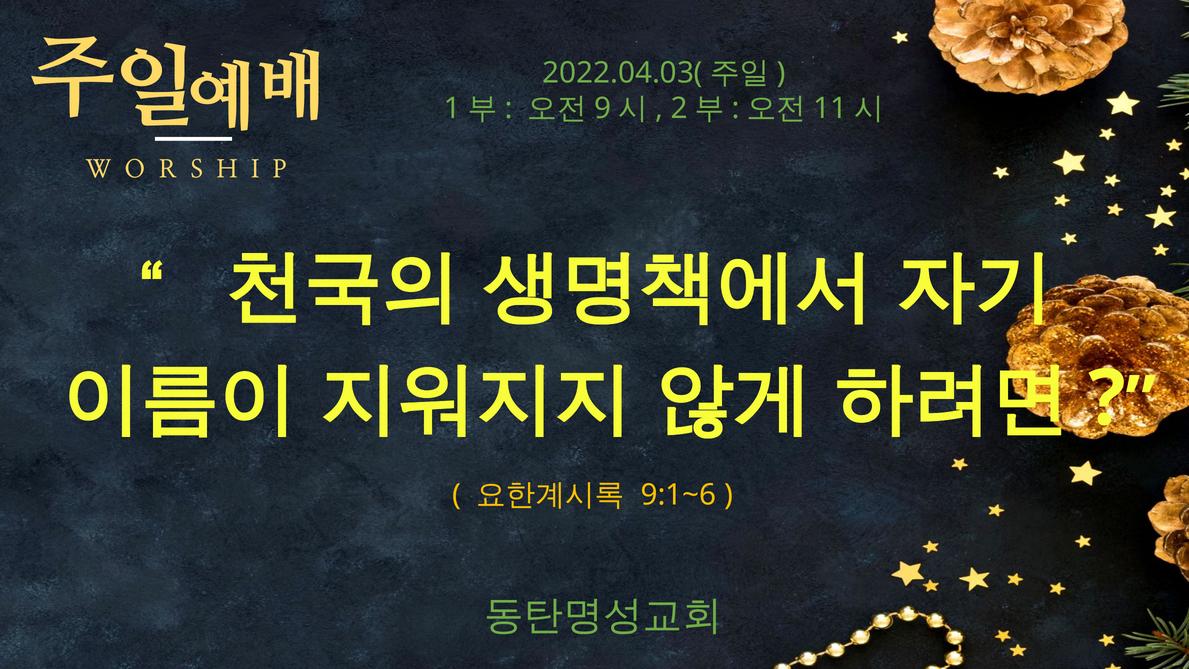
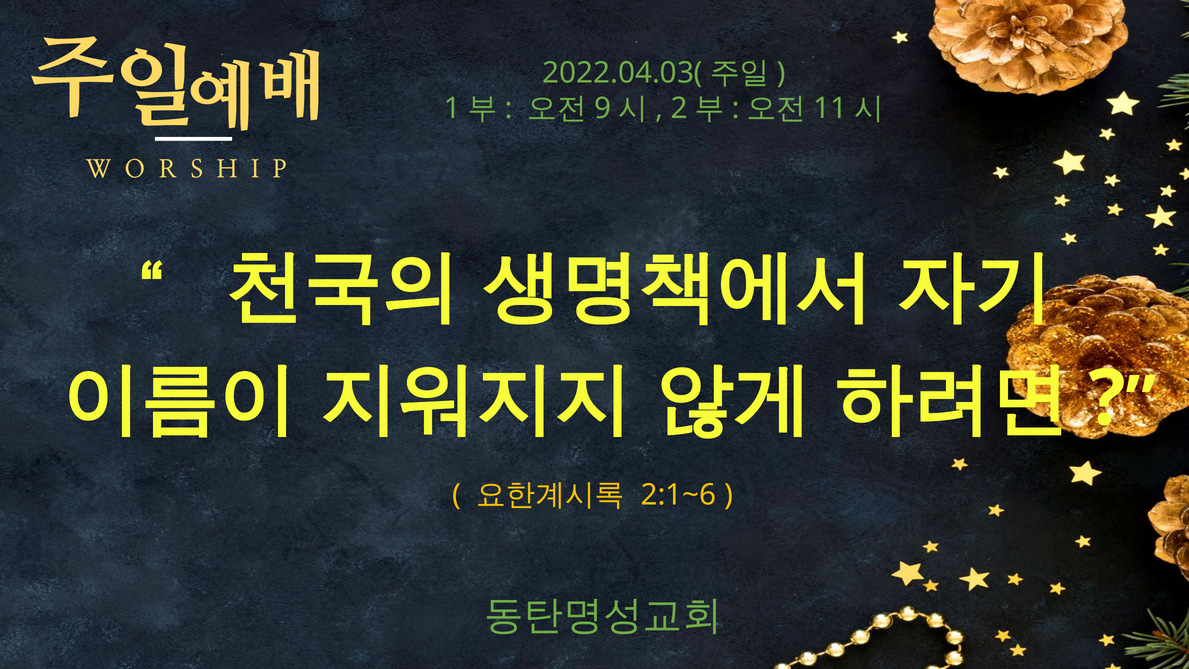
9:1~6: 9:1~6 -> 2:1~6 (678, 495)
